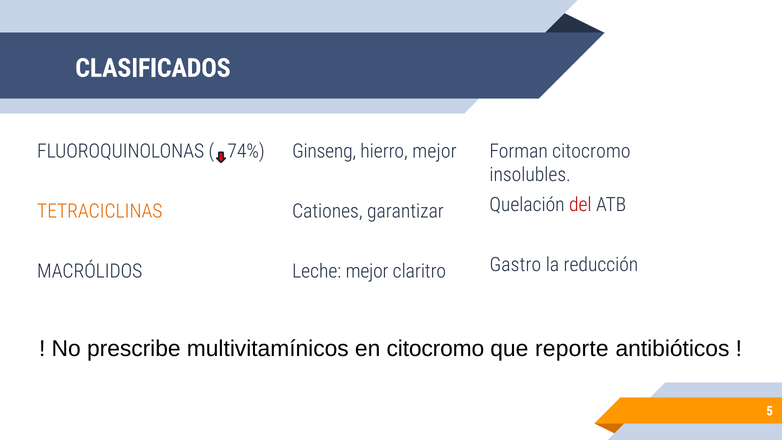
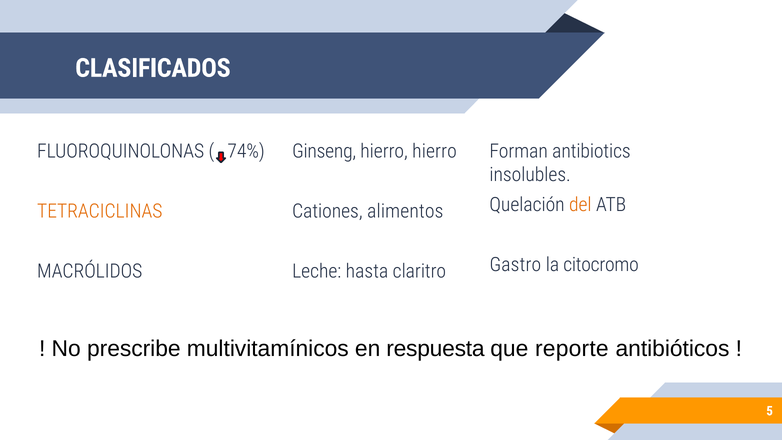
hierro mejor: mejor -> hierro (435, 151)
Forman citocromo: citocromo -> antibiotics (591, 151)
del colour: red -> orange (580, 205)
garantizar: garantizar -> alimentos (405, 211)
reducción: reducción -> citocromo (601, 264)
Leche mejor: mejor -> hasta (367, 271)
en citocromo: citocromo -> respuesta (435, 348)
